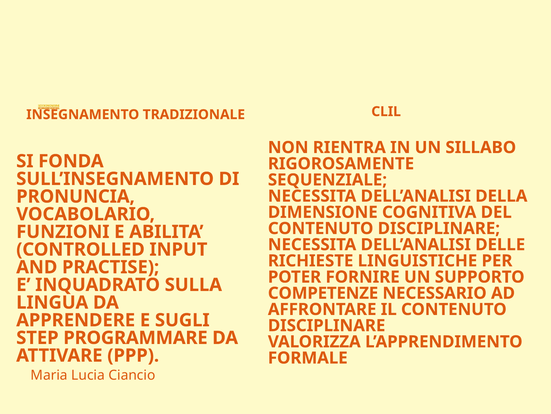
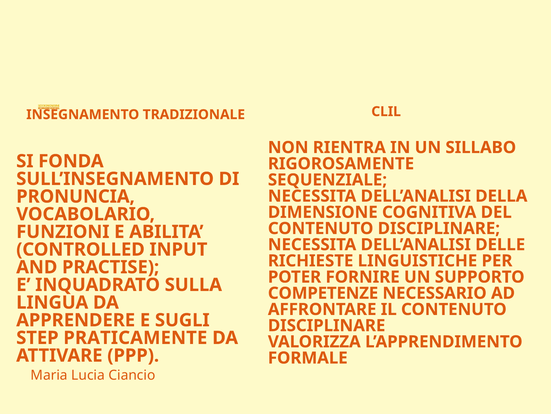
STEP PROGRAMMARE: PROGRAMMARE -> PRATICAMENTE (135, 337)
